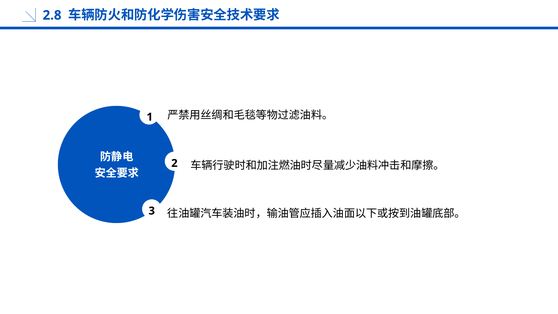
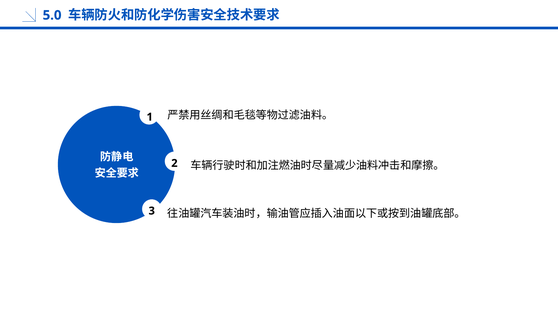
2.8: 2.8 -> 5.0 (52, 15)
